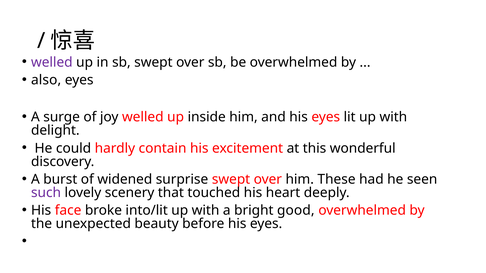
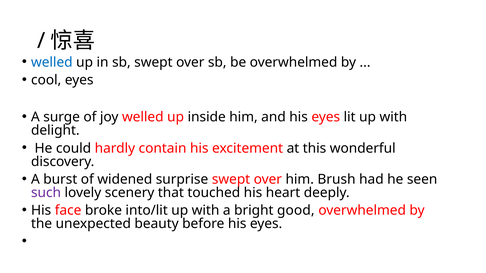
welled colour: purple -> blue (52, 62)
also: also -> cool (46, 80)
These: These -> Brush (337, 180)
